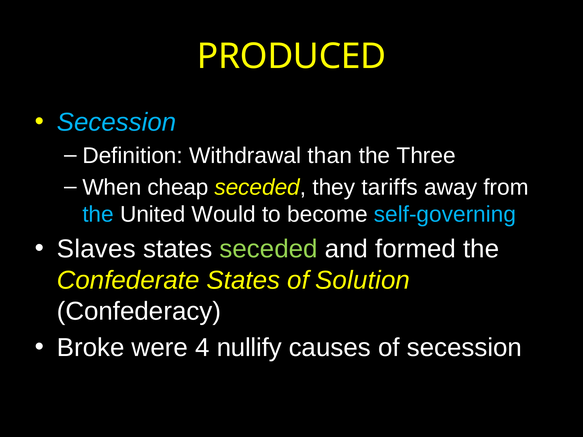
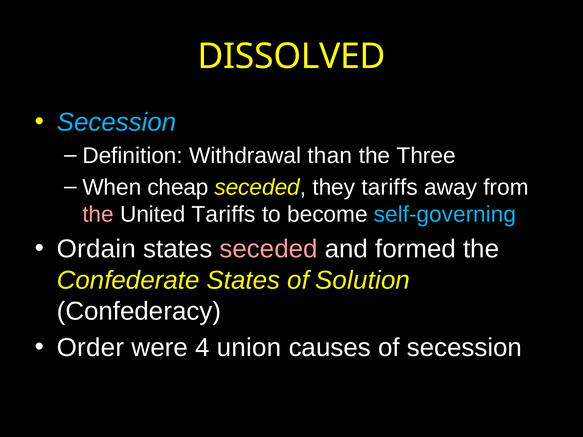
PRODUCED: PRODUCED -> DISSOLVED (292, 56)
the colour: light blue -> pink (98, 215)
United Would: Would -> Tariffs (224, 215)
Slaves: Slaves -> Ordain (96, 249)
seceded colour: light green -> pink (269, 249)
Broke: Broke -> Order (91, 348)
nullify: nullify -> union (249, 348)
